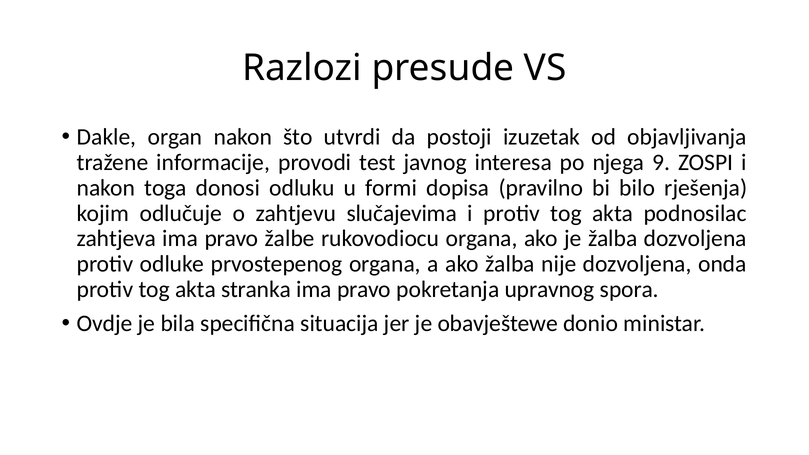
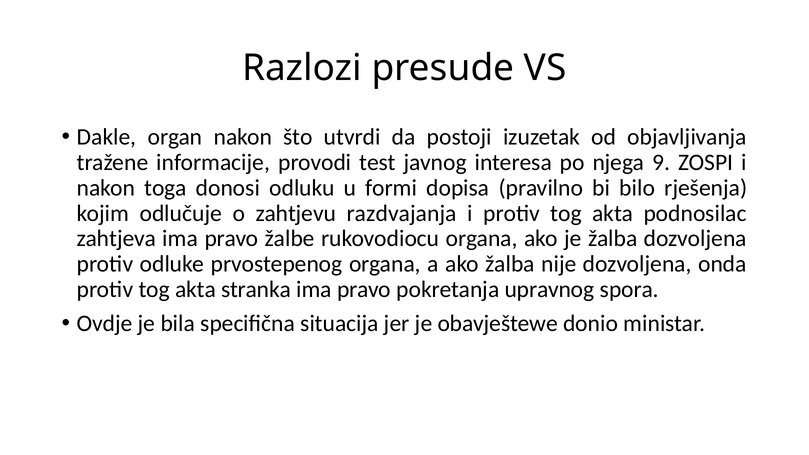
slučajevima: slučajevima -> razdvajanja (402, 213)
